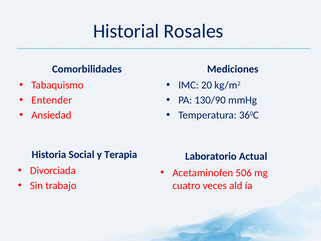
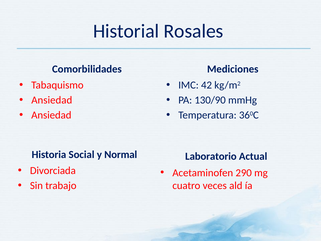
20: 20 -> 42 (207, 85)
Entender: Entender -> Ansiedad (52, 100)
Terapia: Terapia -> Normal (121, 154)
506: 506 -> 290 (244, 173)
